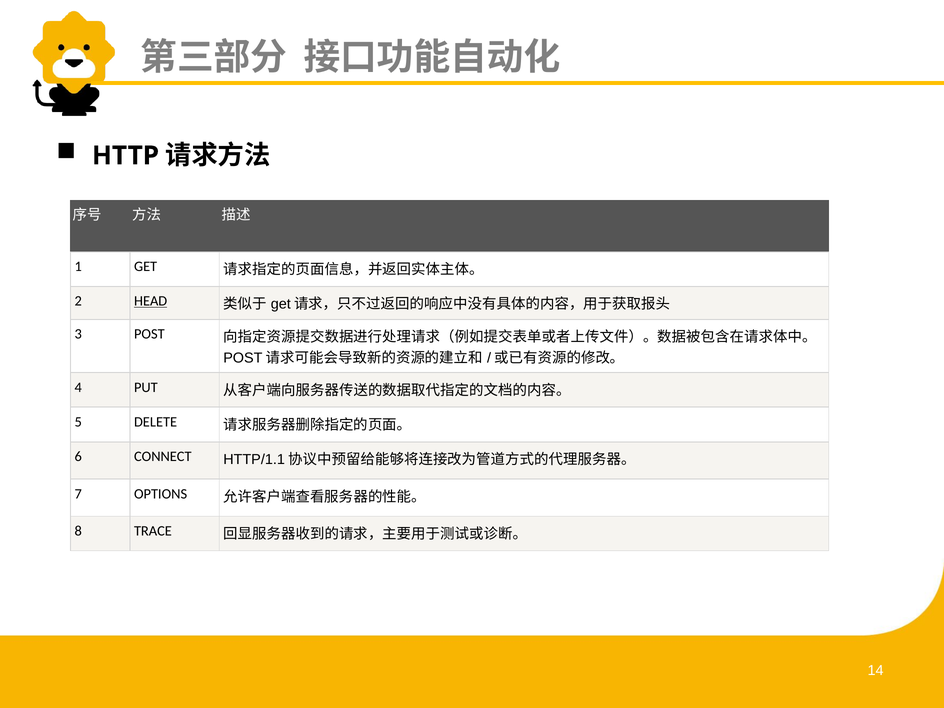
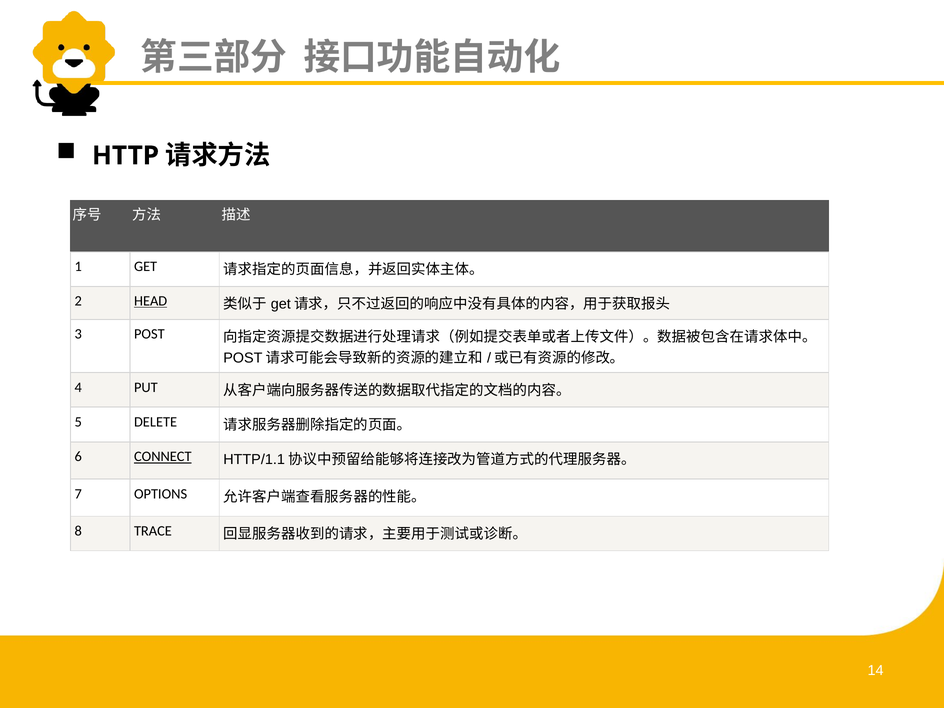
CONNECT underline: none -> present (163, 457)
